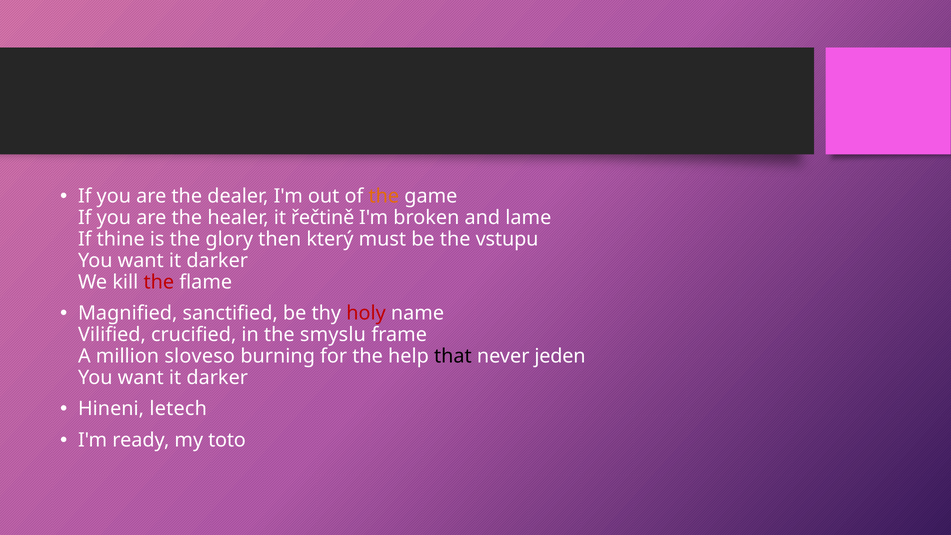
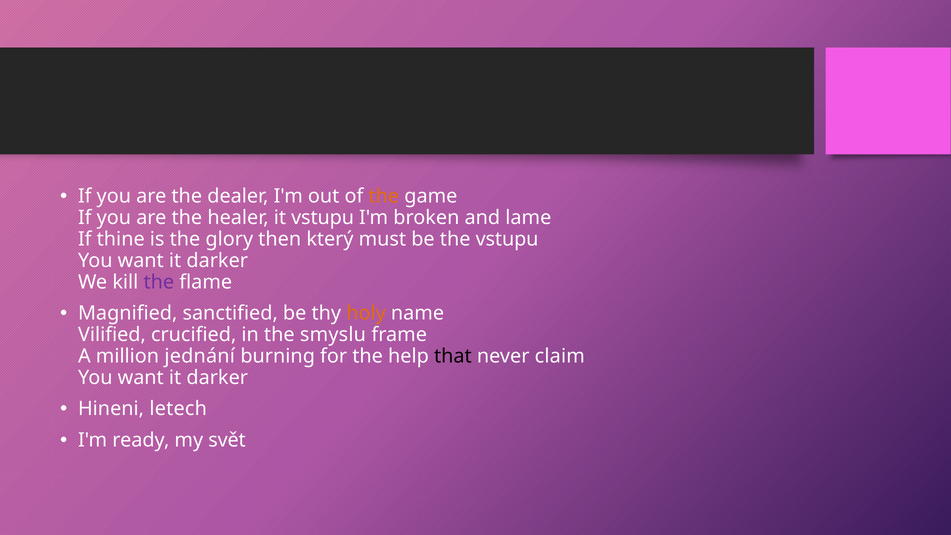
it řečtině: řečtině -> vstupu (323, 218)
the colour: red -> purple (159, 282)
holy colour: red -> orange (366, 313)
sloveso: sloveso -> jednání (200, 356)
jeden: jeden -> claim (560, 356)
toto: toto -> svět (227, 440)
